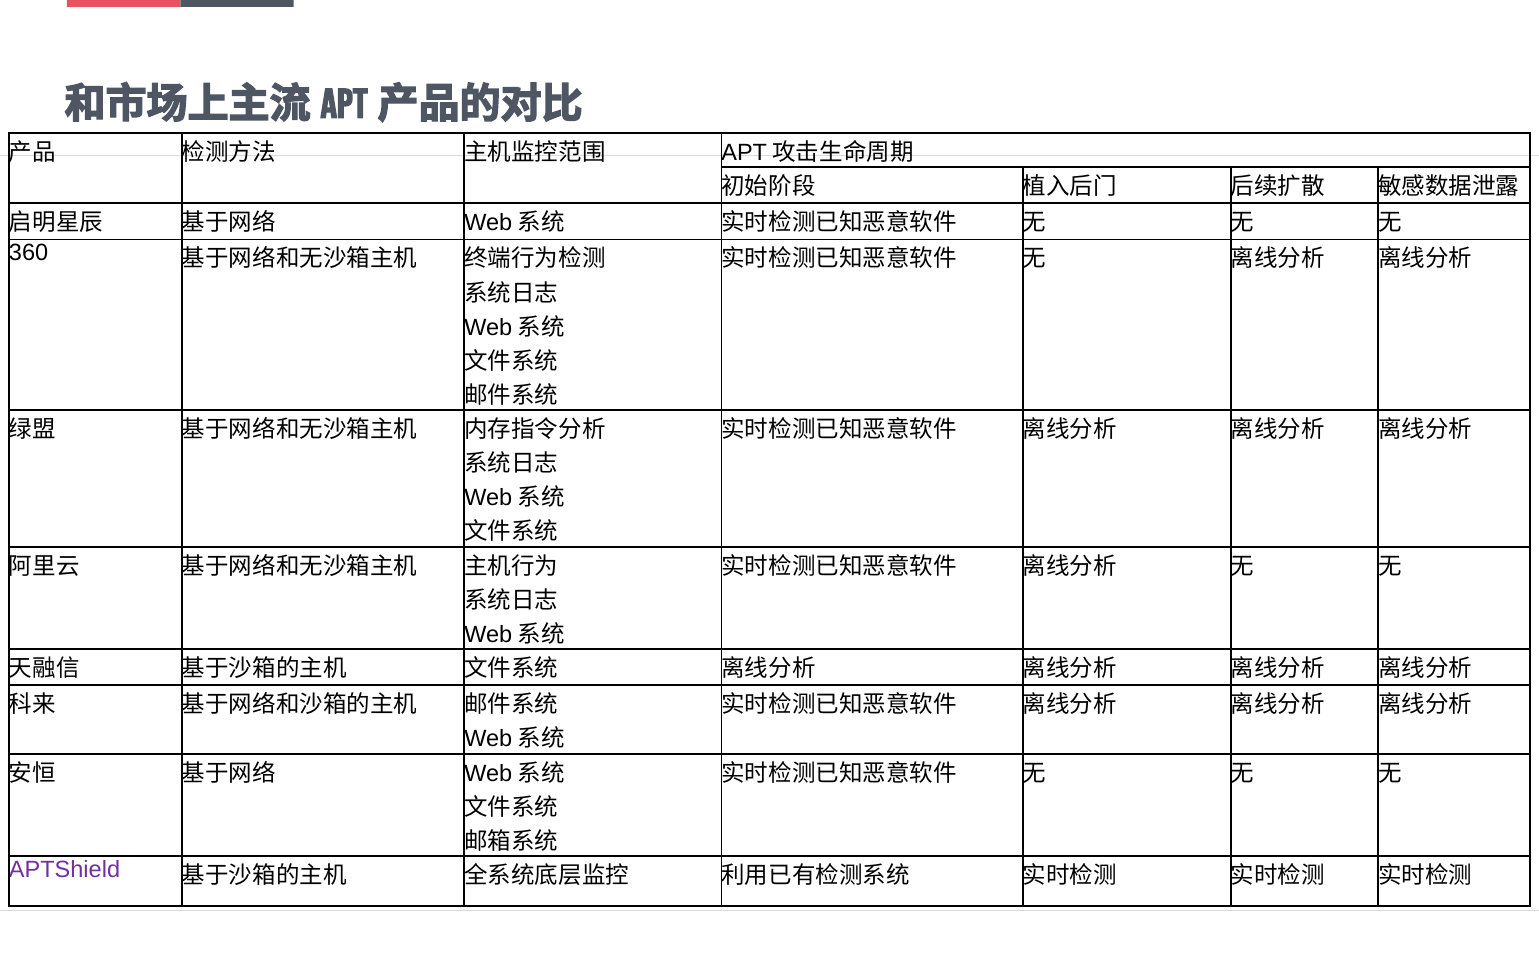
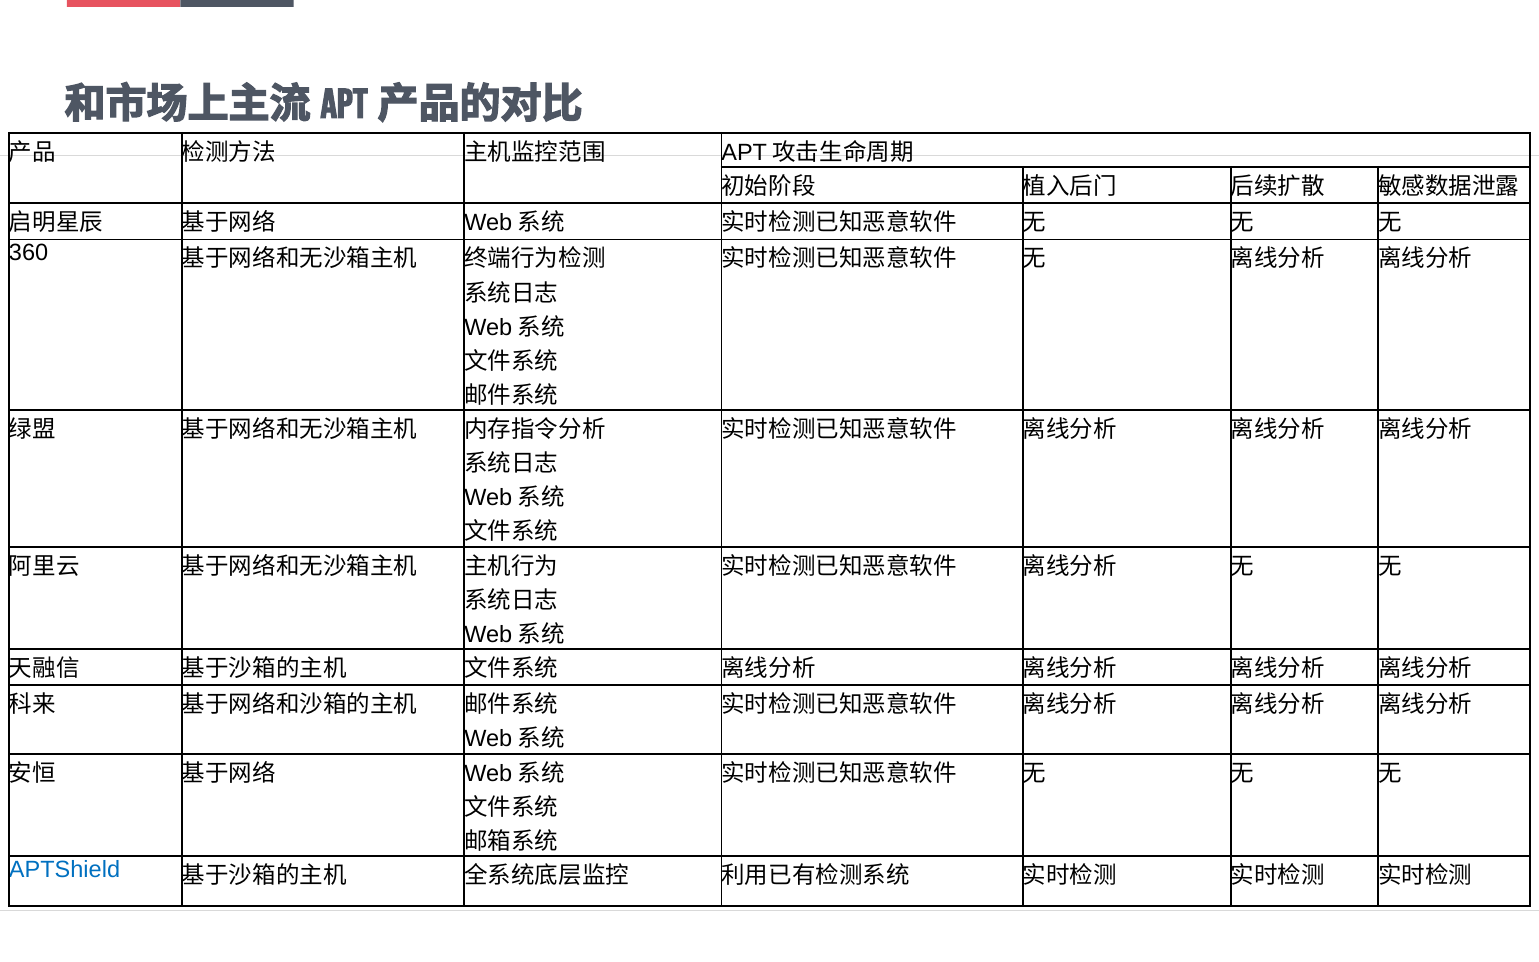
APTShield colour: purple -> blue (65, 869)
